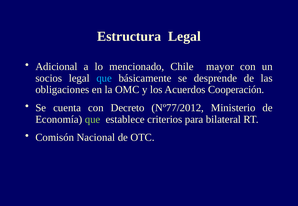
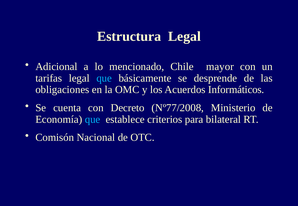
socios: socios -> tarifas (49, 78)
Cooperación: Cooperación -> Informáticos (236, 90)
Nº77/2012: Nº77/2012 -> Nº77/2008 (178, 108)
que colour: light green -> light blue (93, 119)
